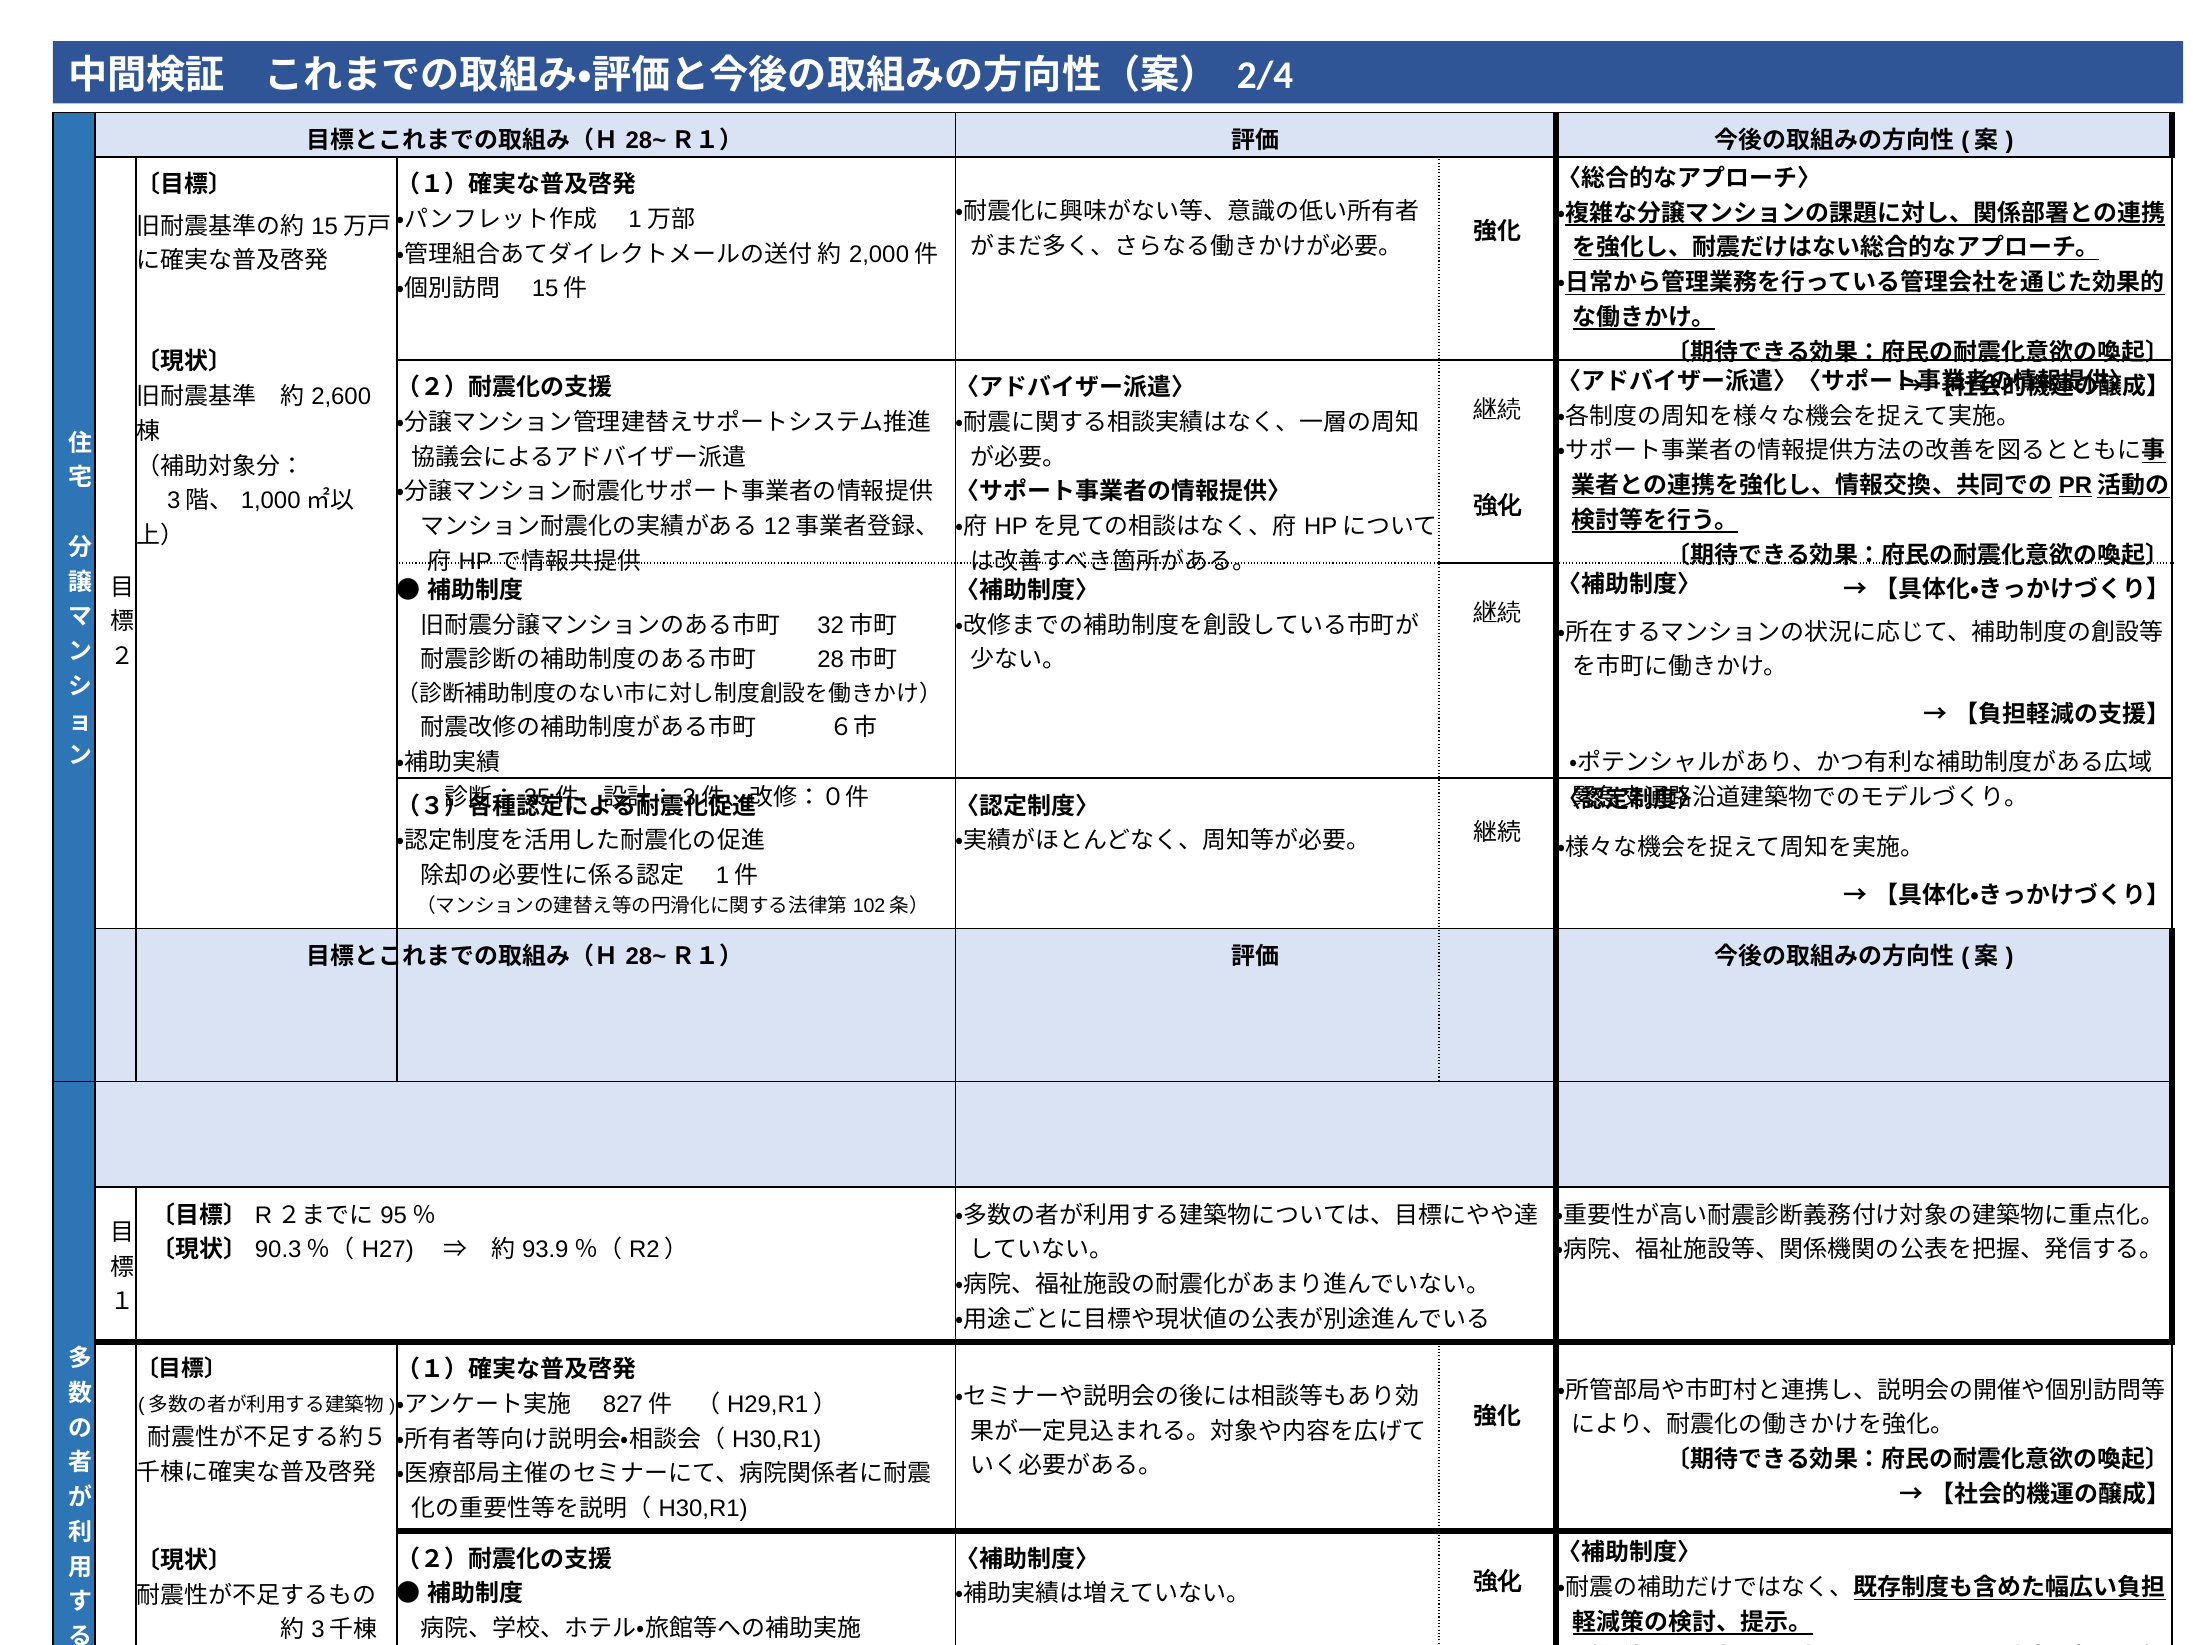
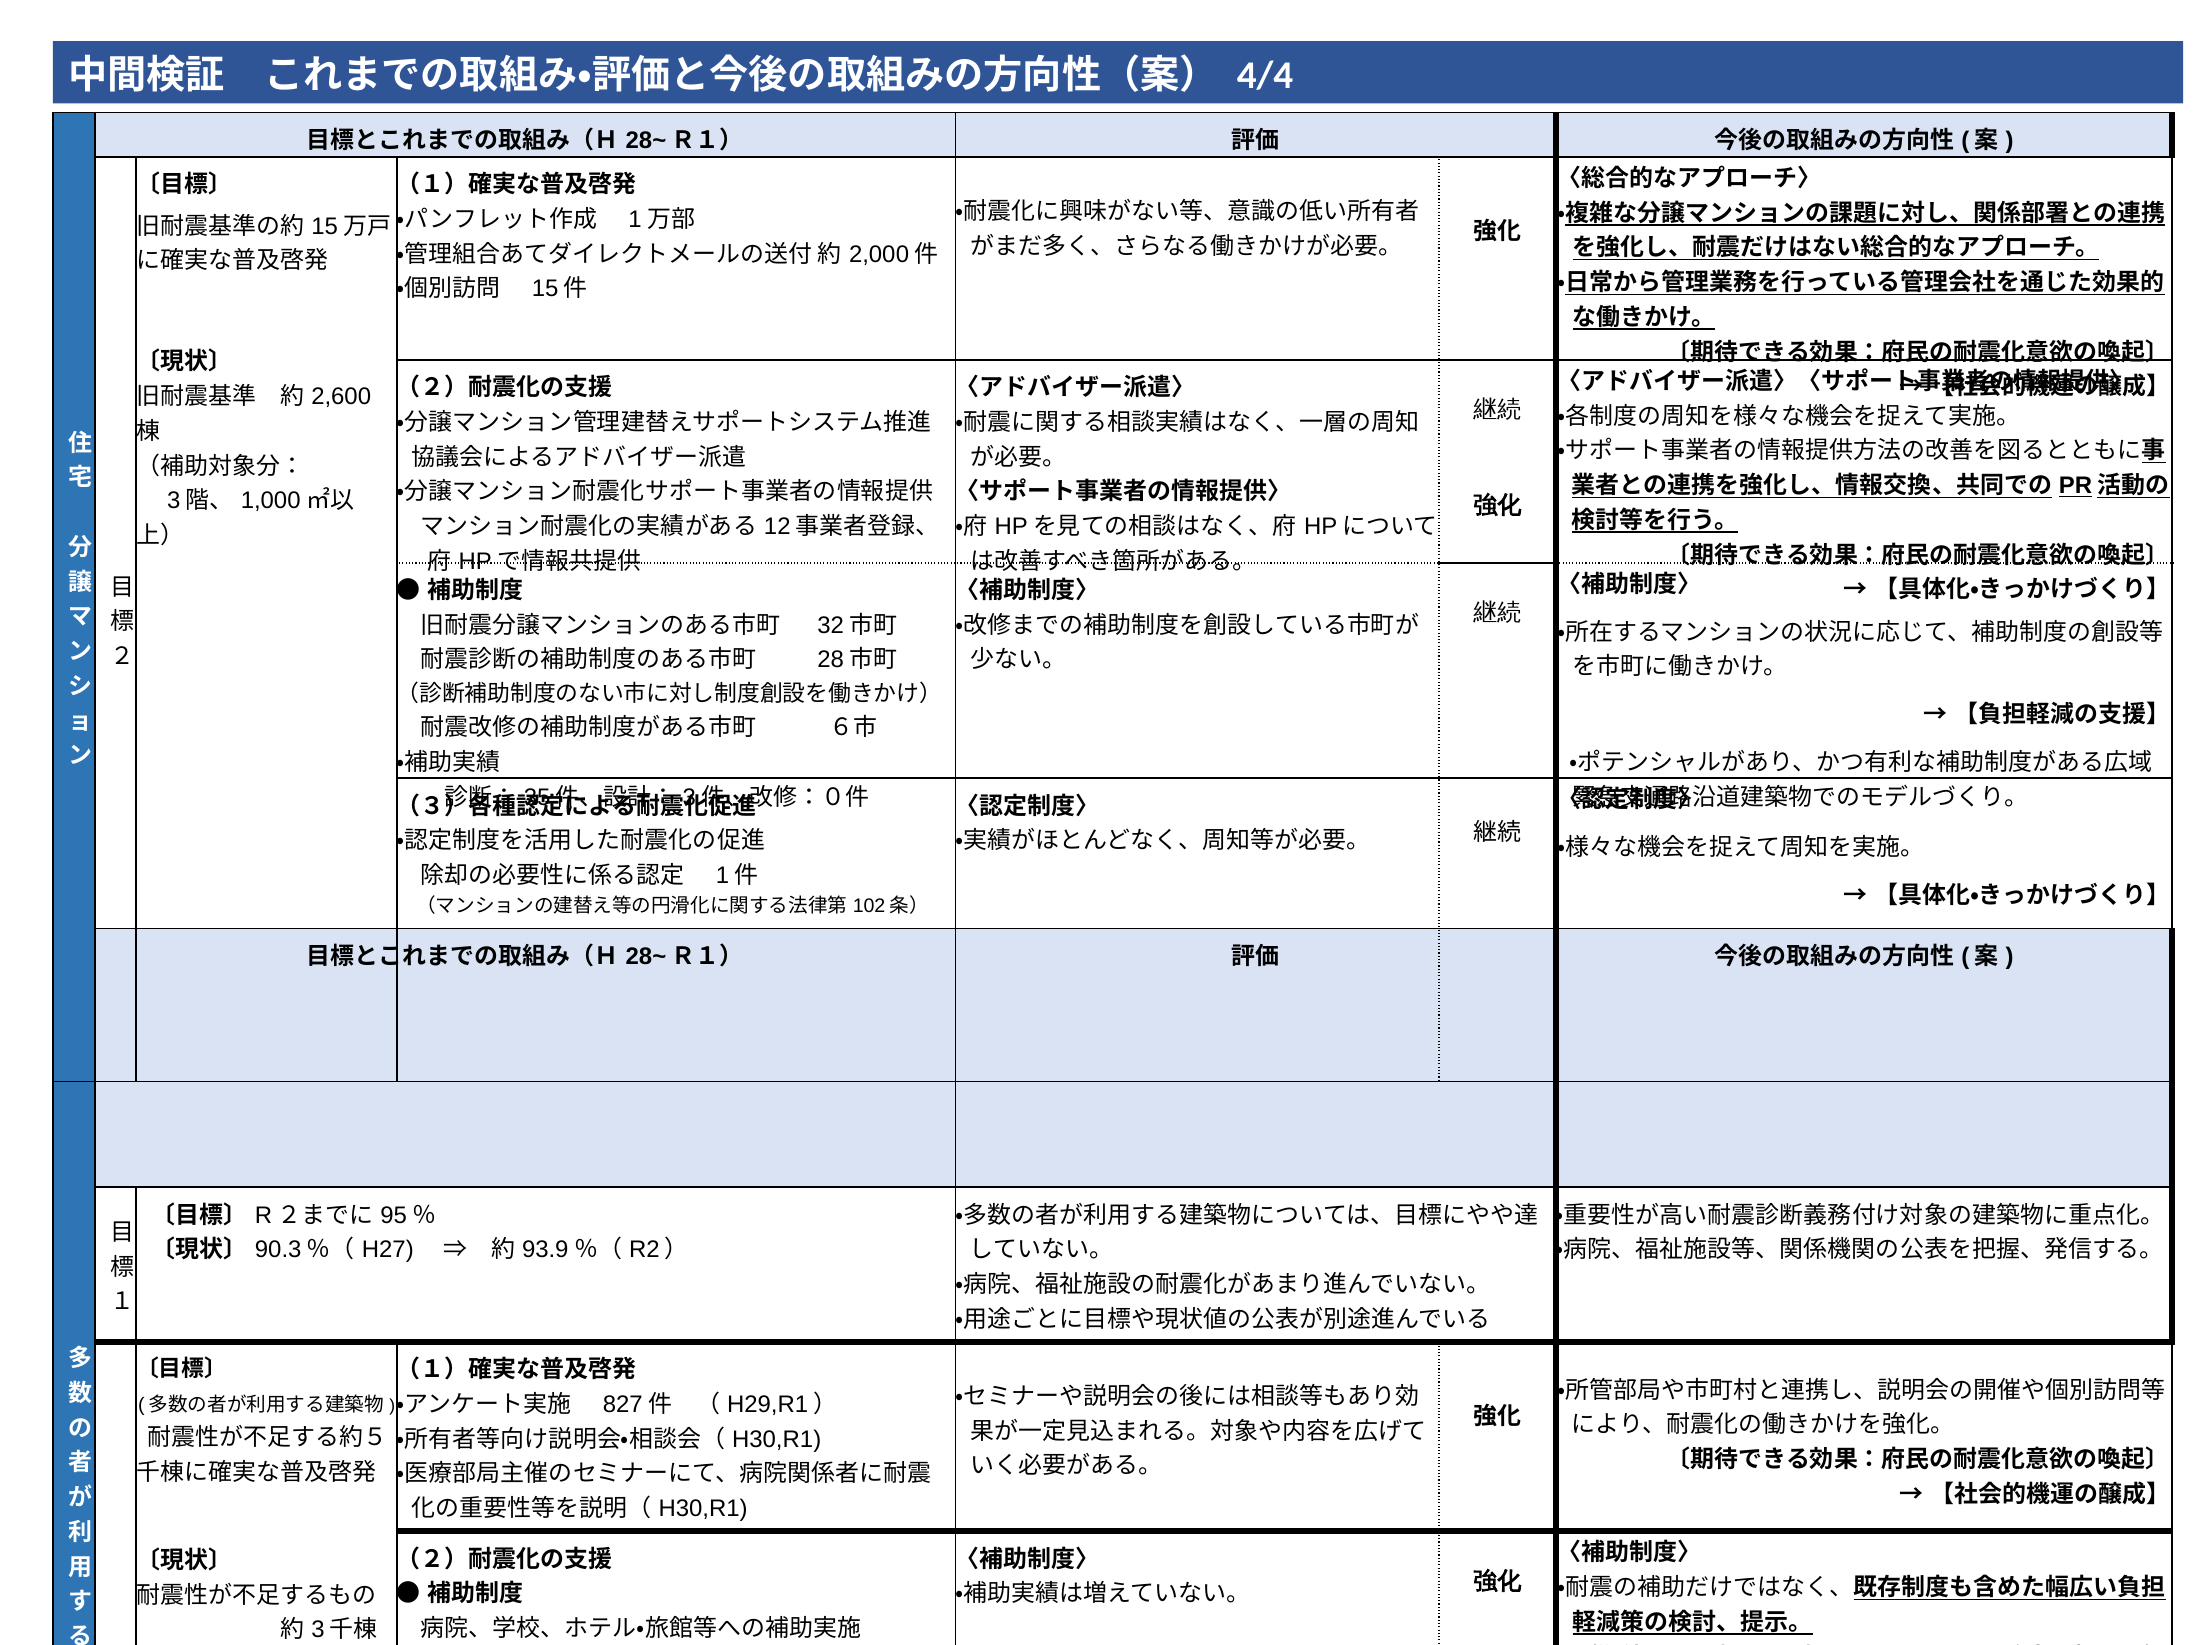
2/4: 2/4 -> 4/4 (1265, 75)
